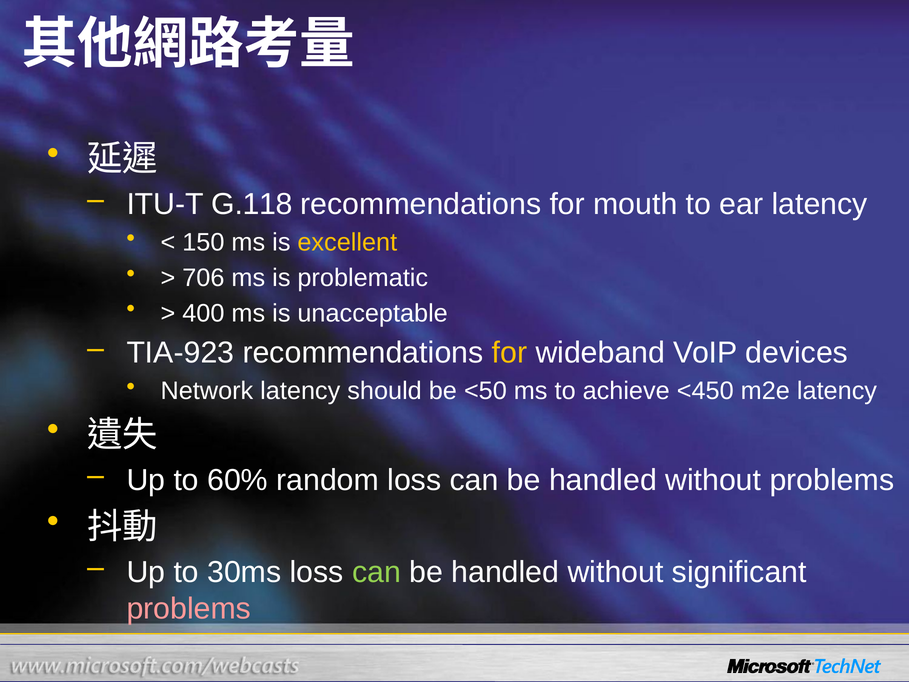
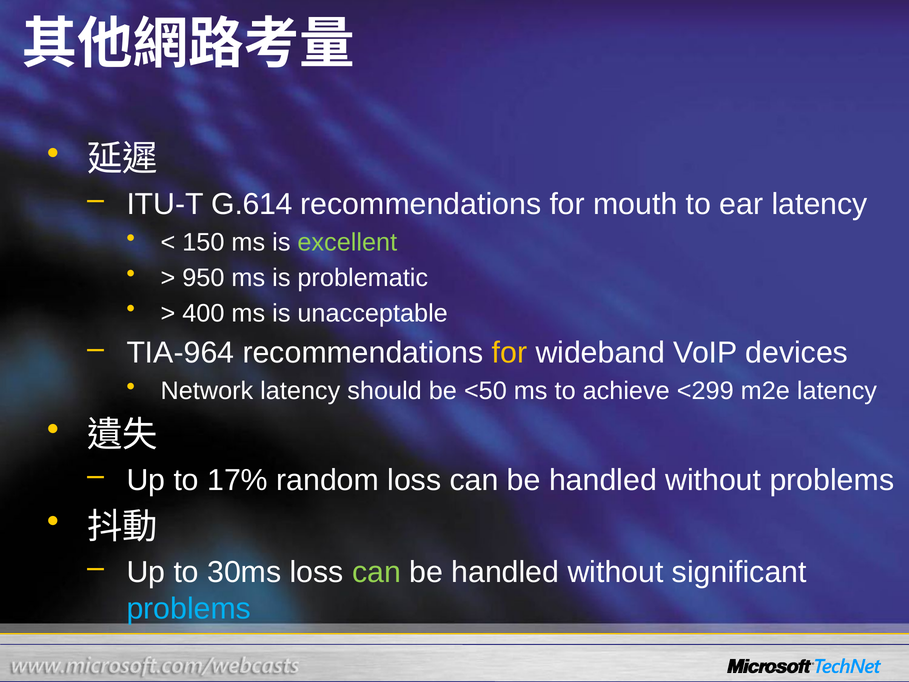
G.118: G.118 -> G.614 (252, 204)
excellent colour: yellow -> light green (347, 242)
706: 706 -> 950 (203, 278)
TIA-923: TIA-923 -> TIA-964 (180, 353)
<450: <450 -> <299 (705, 391)
60%: 60% -> 17% (238, 480)
problems colour: pink -> light blue (189, 608)
